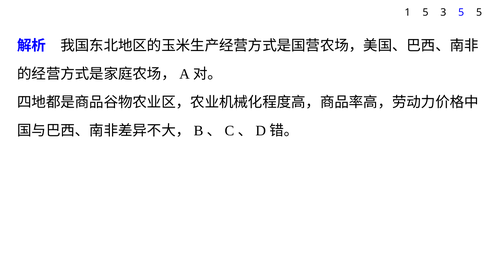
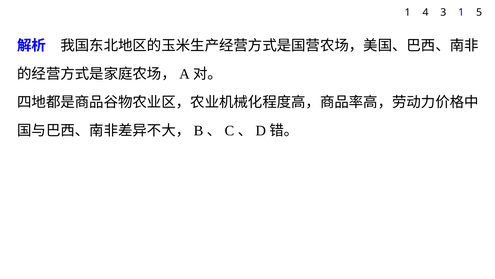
1 5: 5 -> 4 (425, 12)
3 5: 5 -> 1 (461, 12)
